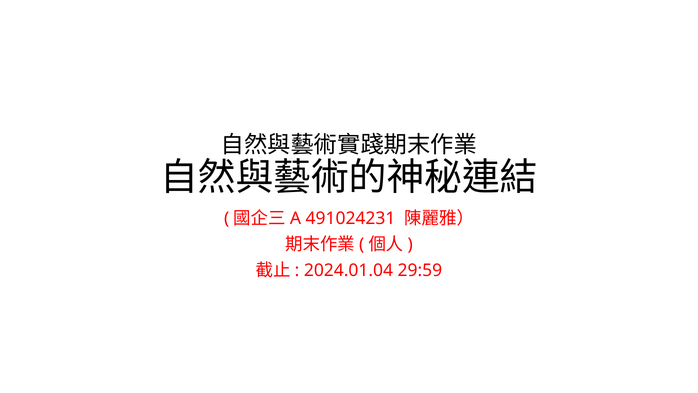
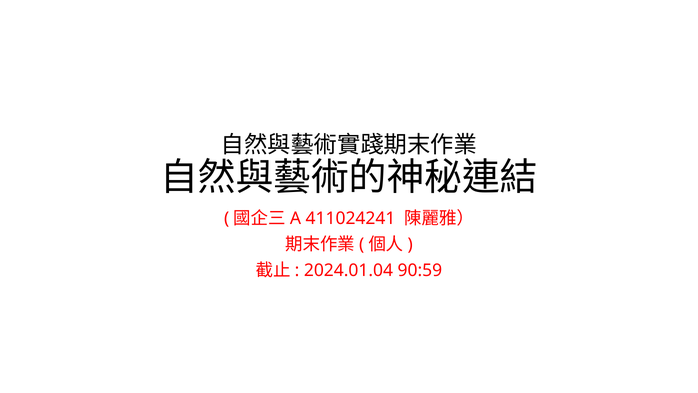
491024231: 491024231 -> 411024241 (351, 218)
29:59: 29:59 -> 90:59 (420, 270)
